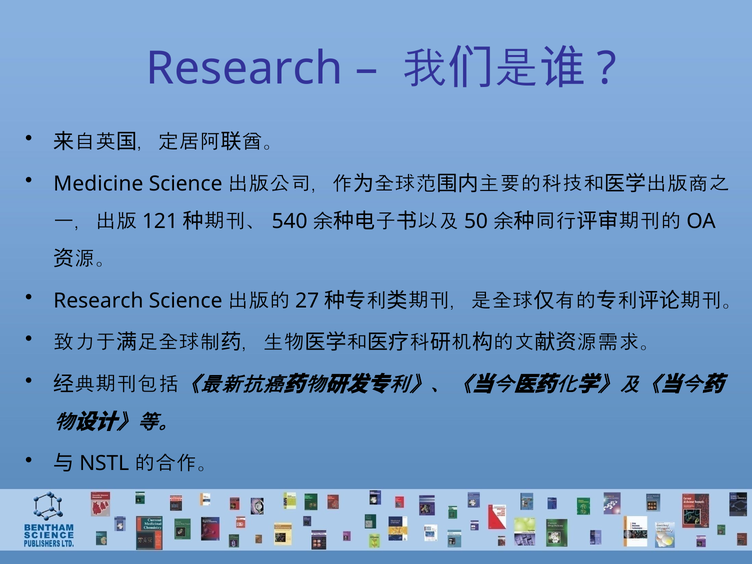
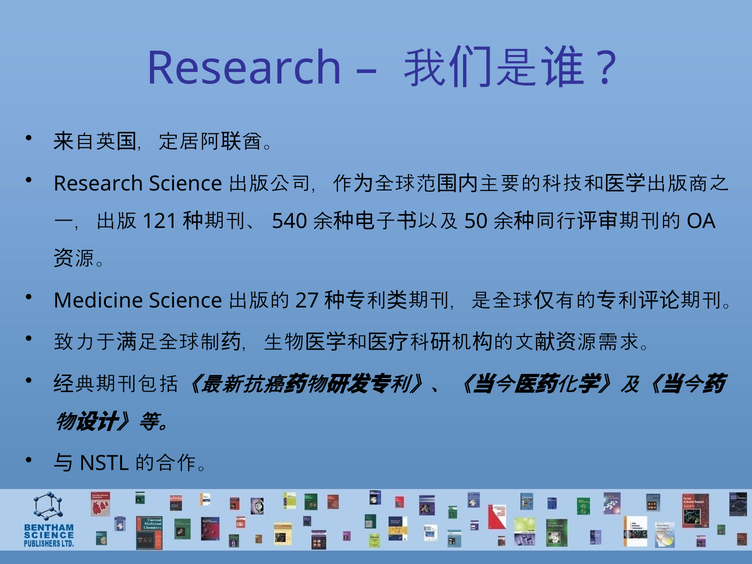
Medicine: Medicine -> Research (98, 184)
Research: Research -> Medicine (98, 301)
